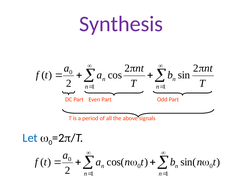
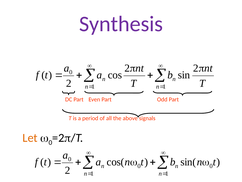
Let colour: blue -> orange (30, 138)
